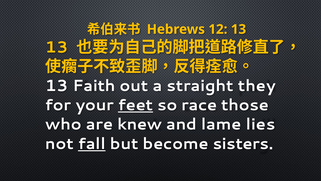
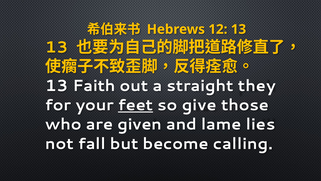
race: race -> give (199, 105)
knew: knew -> given (140, 124)
fall underline: present -> none (92, 143)
sisters: sisters -> calling (243, 143)
